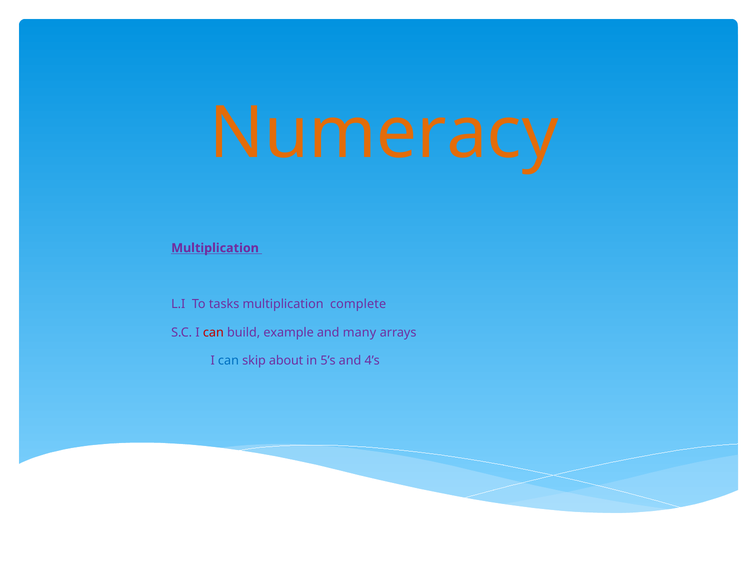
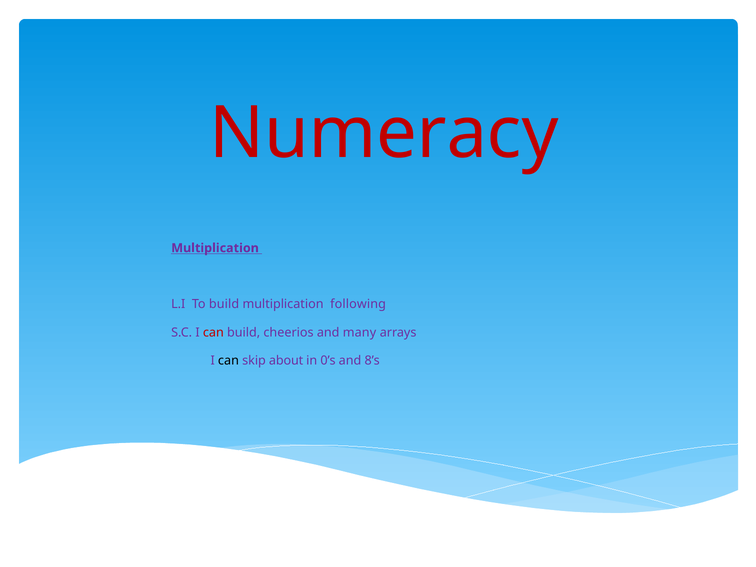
Numeracy colour: orange -> red (384, 133)
To tasks: tasks -> build (224, 304)
complete: complete -> following (358, 304)
example: example -> cheerios (289, 332)
can colour: blue -> black (228, 361)
5’s: 5’s -> 0’s (328, 361)
4’s: 4’s -> 8’s (372, 361)
